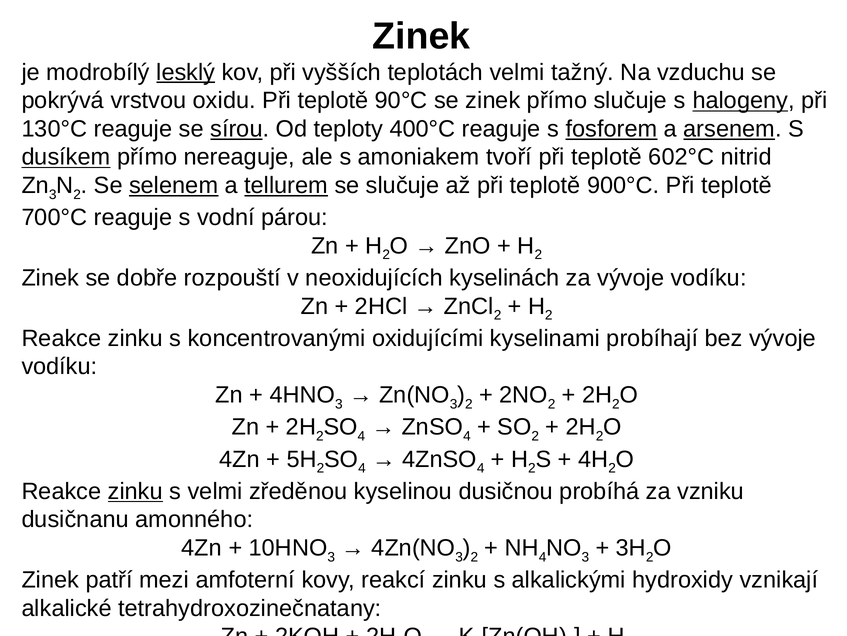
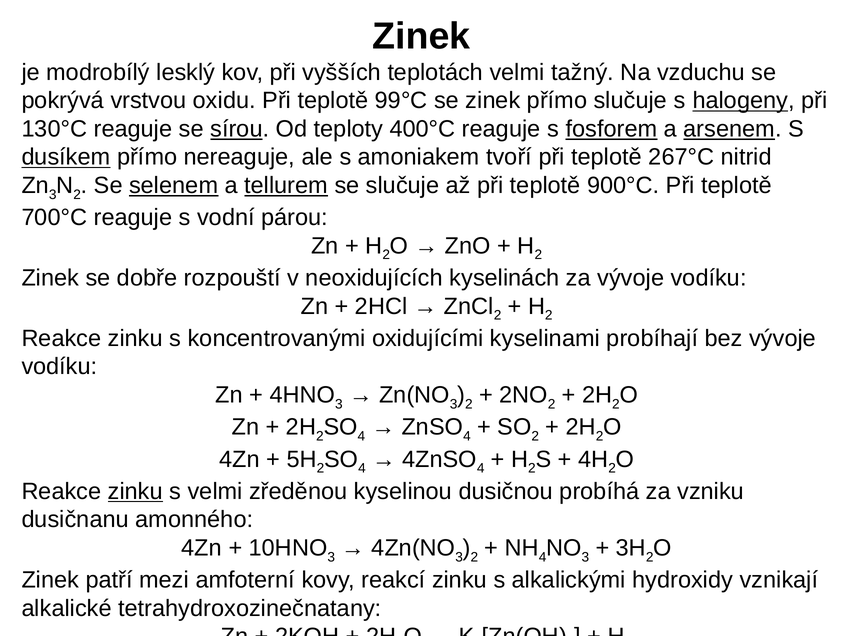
lesklý underline: present -> none (186, 72)
90°C: 90°C -> 99°C (401, 100)
602°C: 602°C -> 267°C (681, 157)
